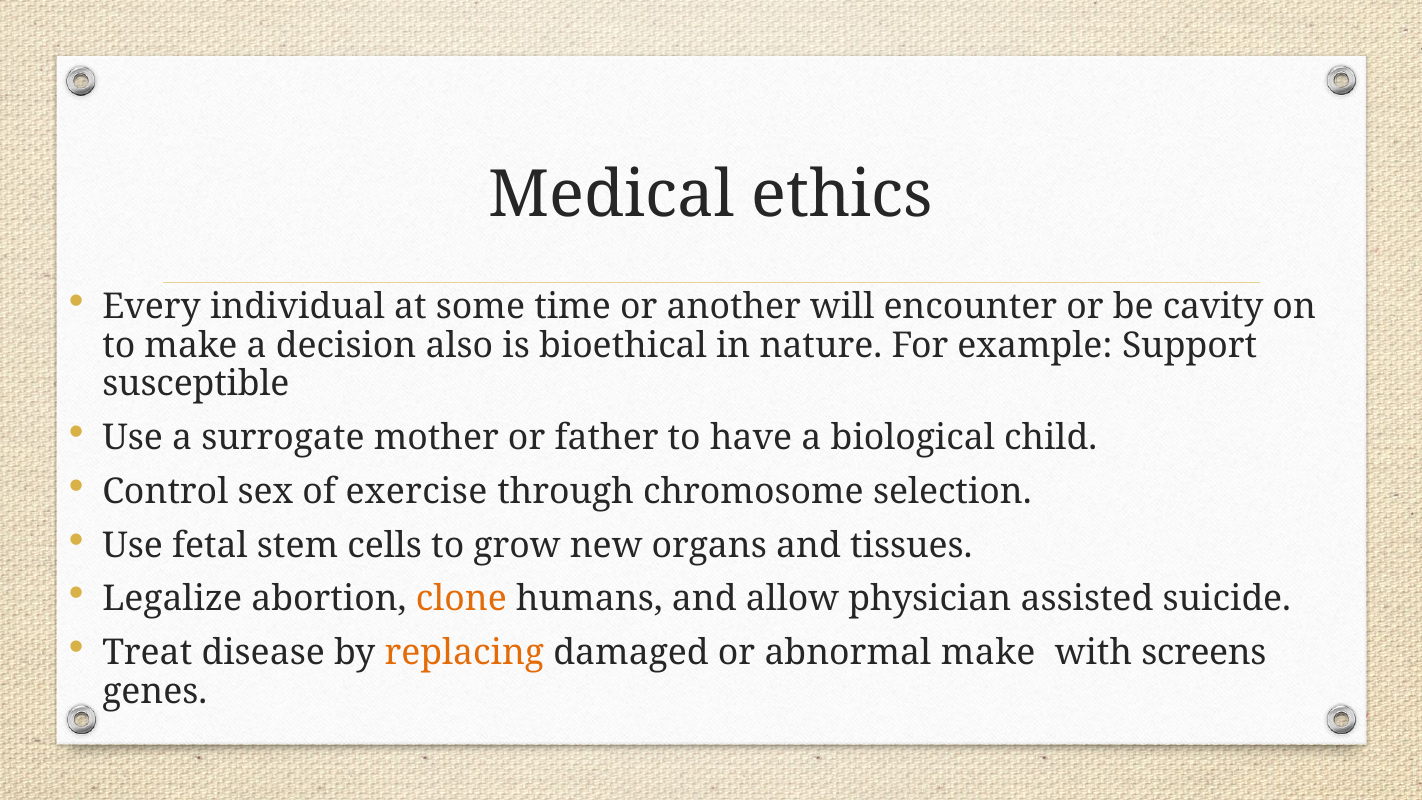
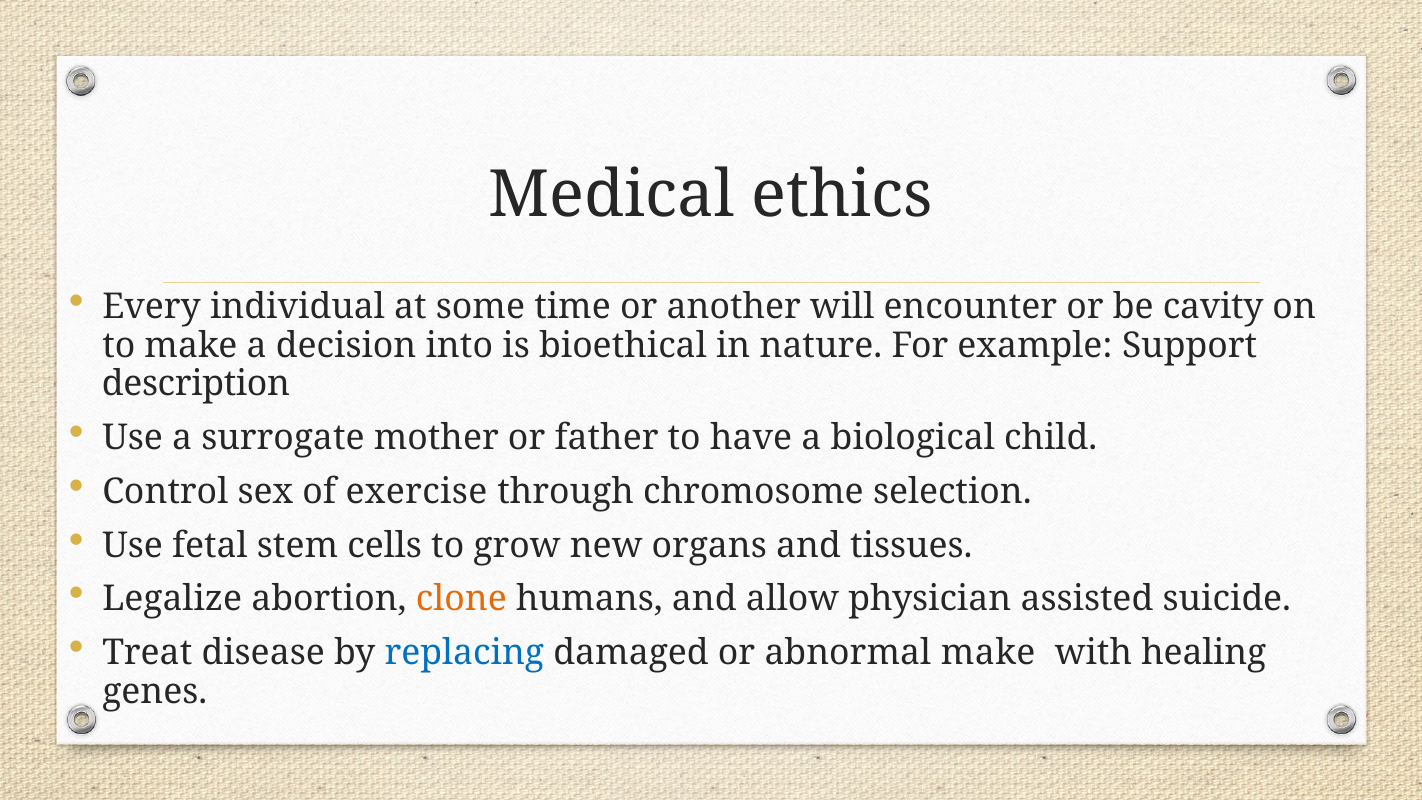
also: also -> into (459, 345)
susceptible: susceptible -> description (196, 384)
replacing colour: orange -> blue (464, 653)
screens: screens -> healing (1204, 653)
